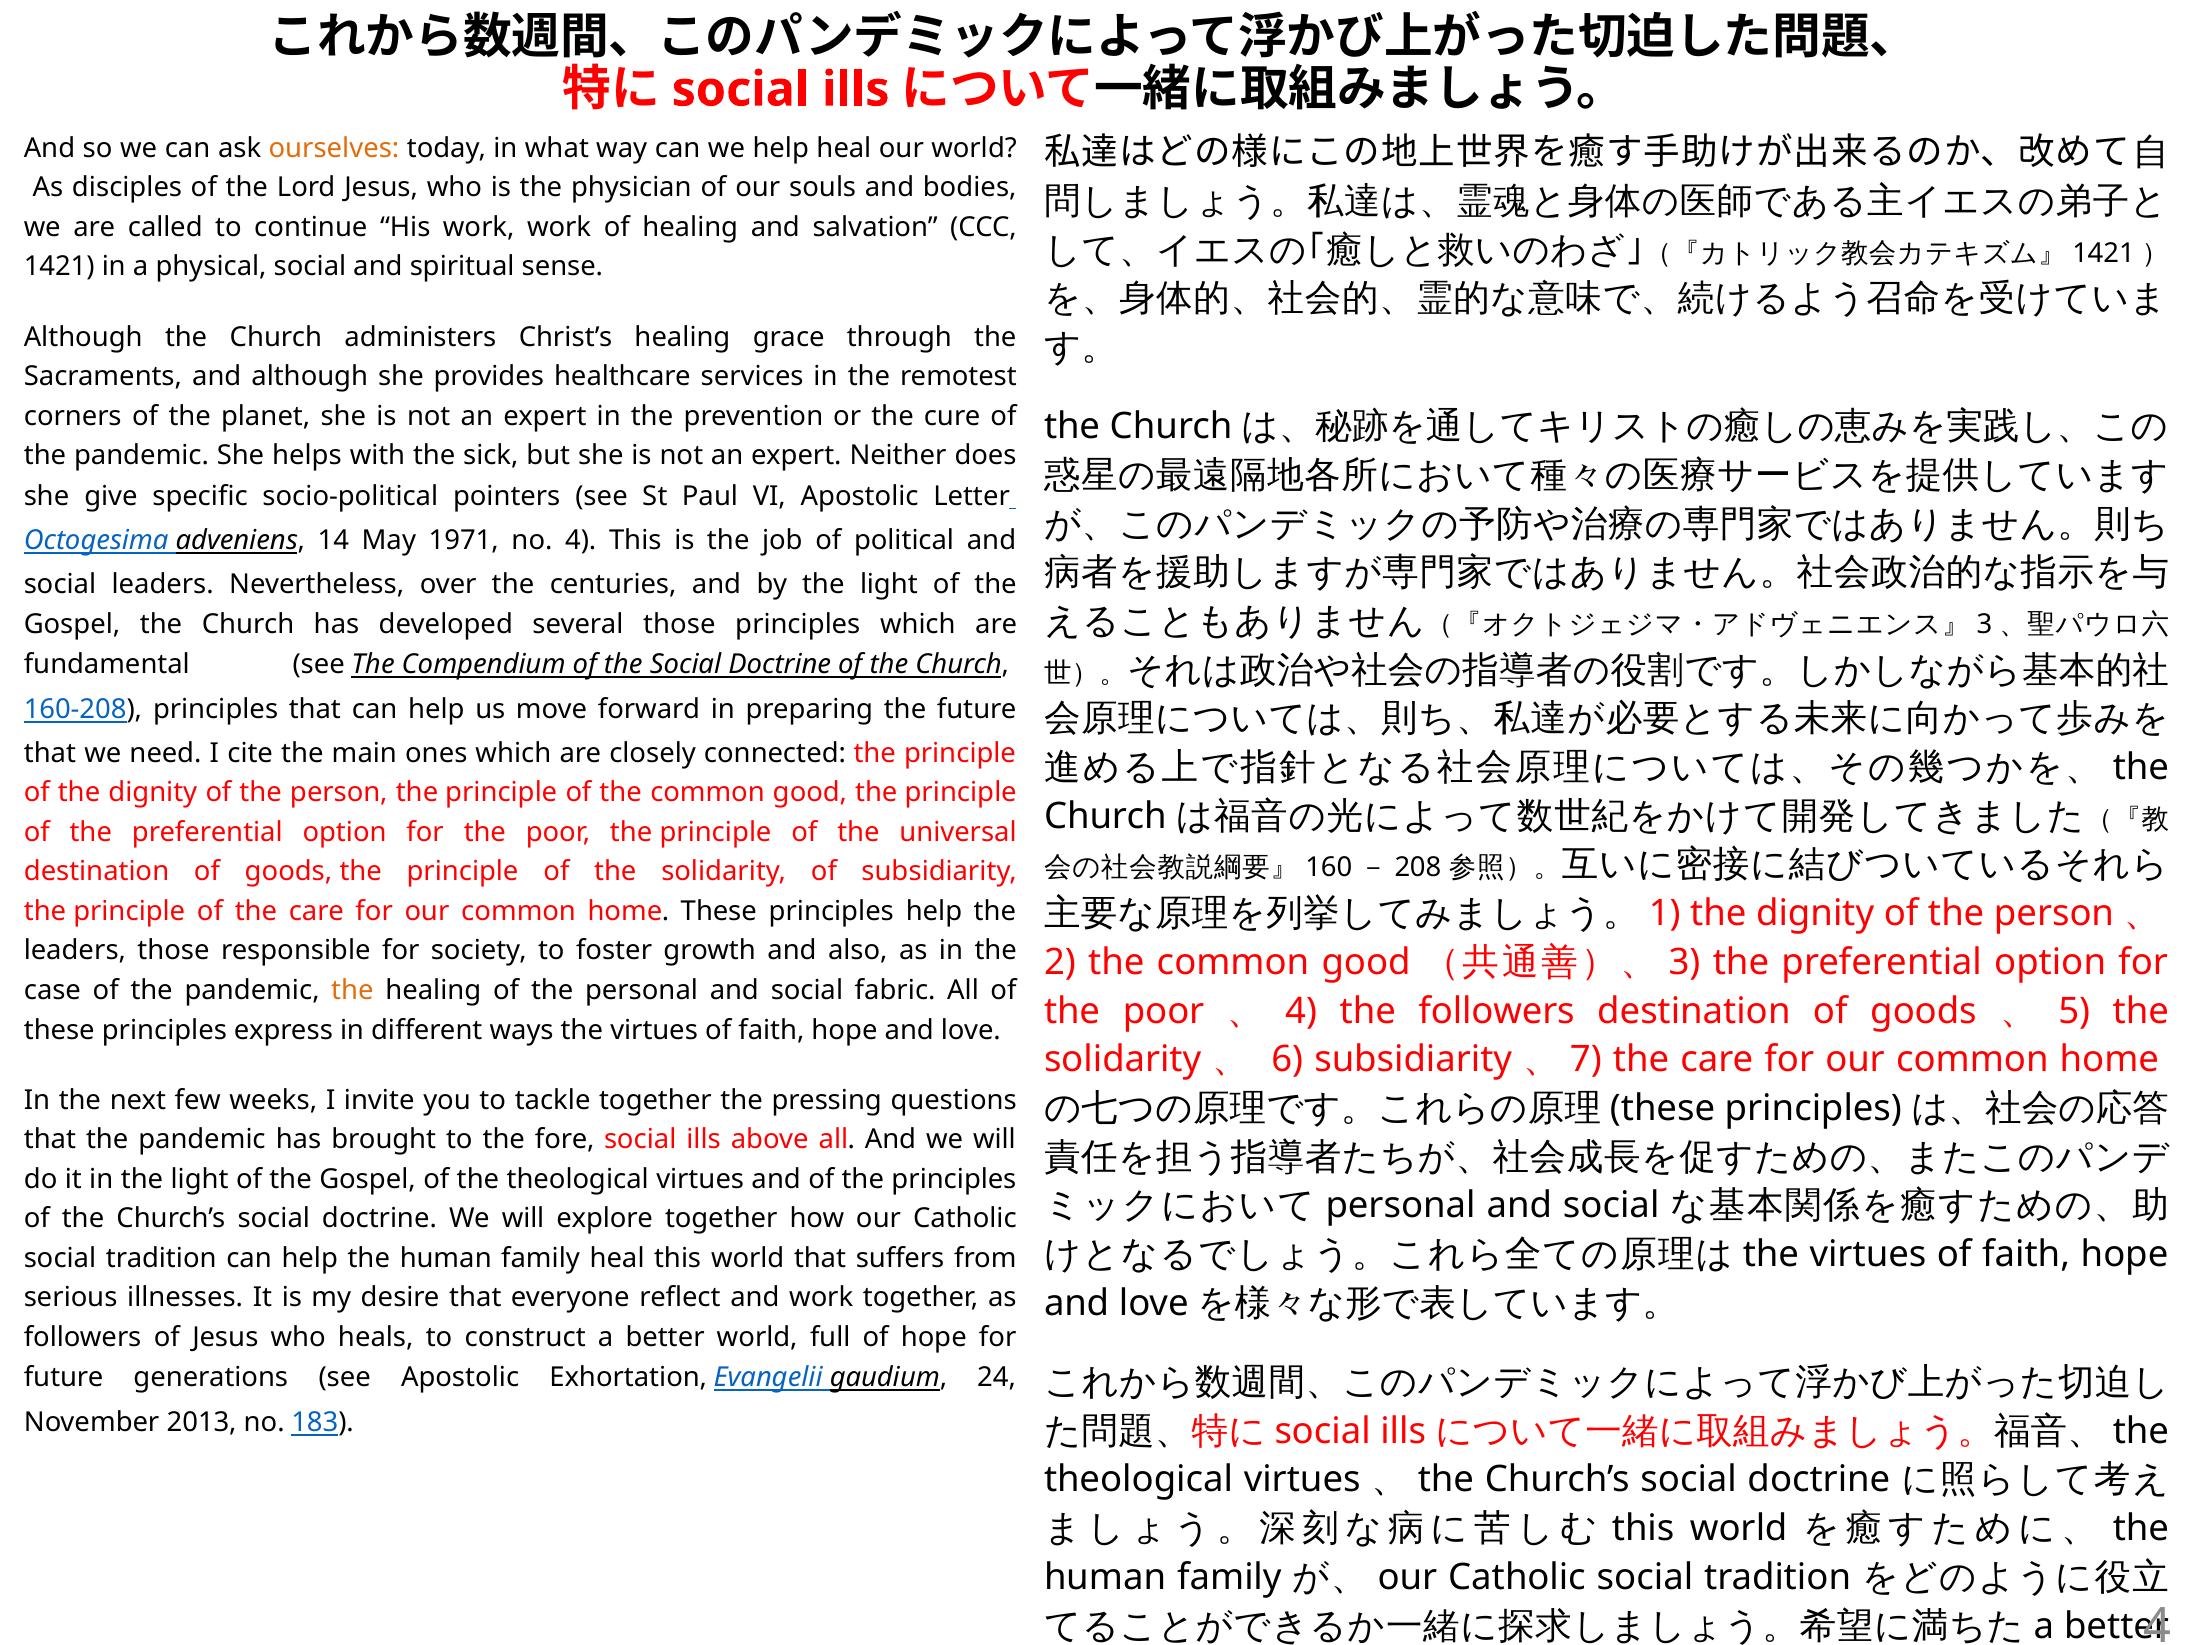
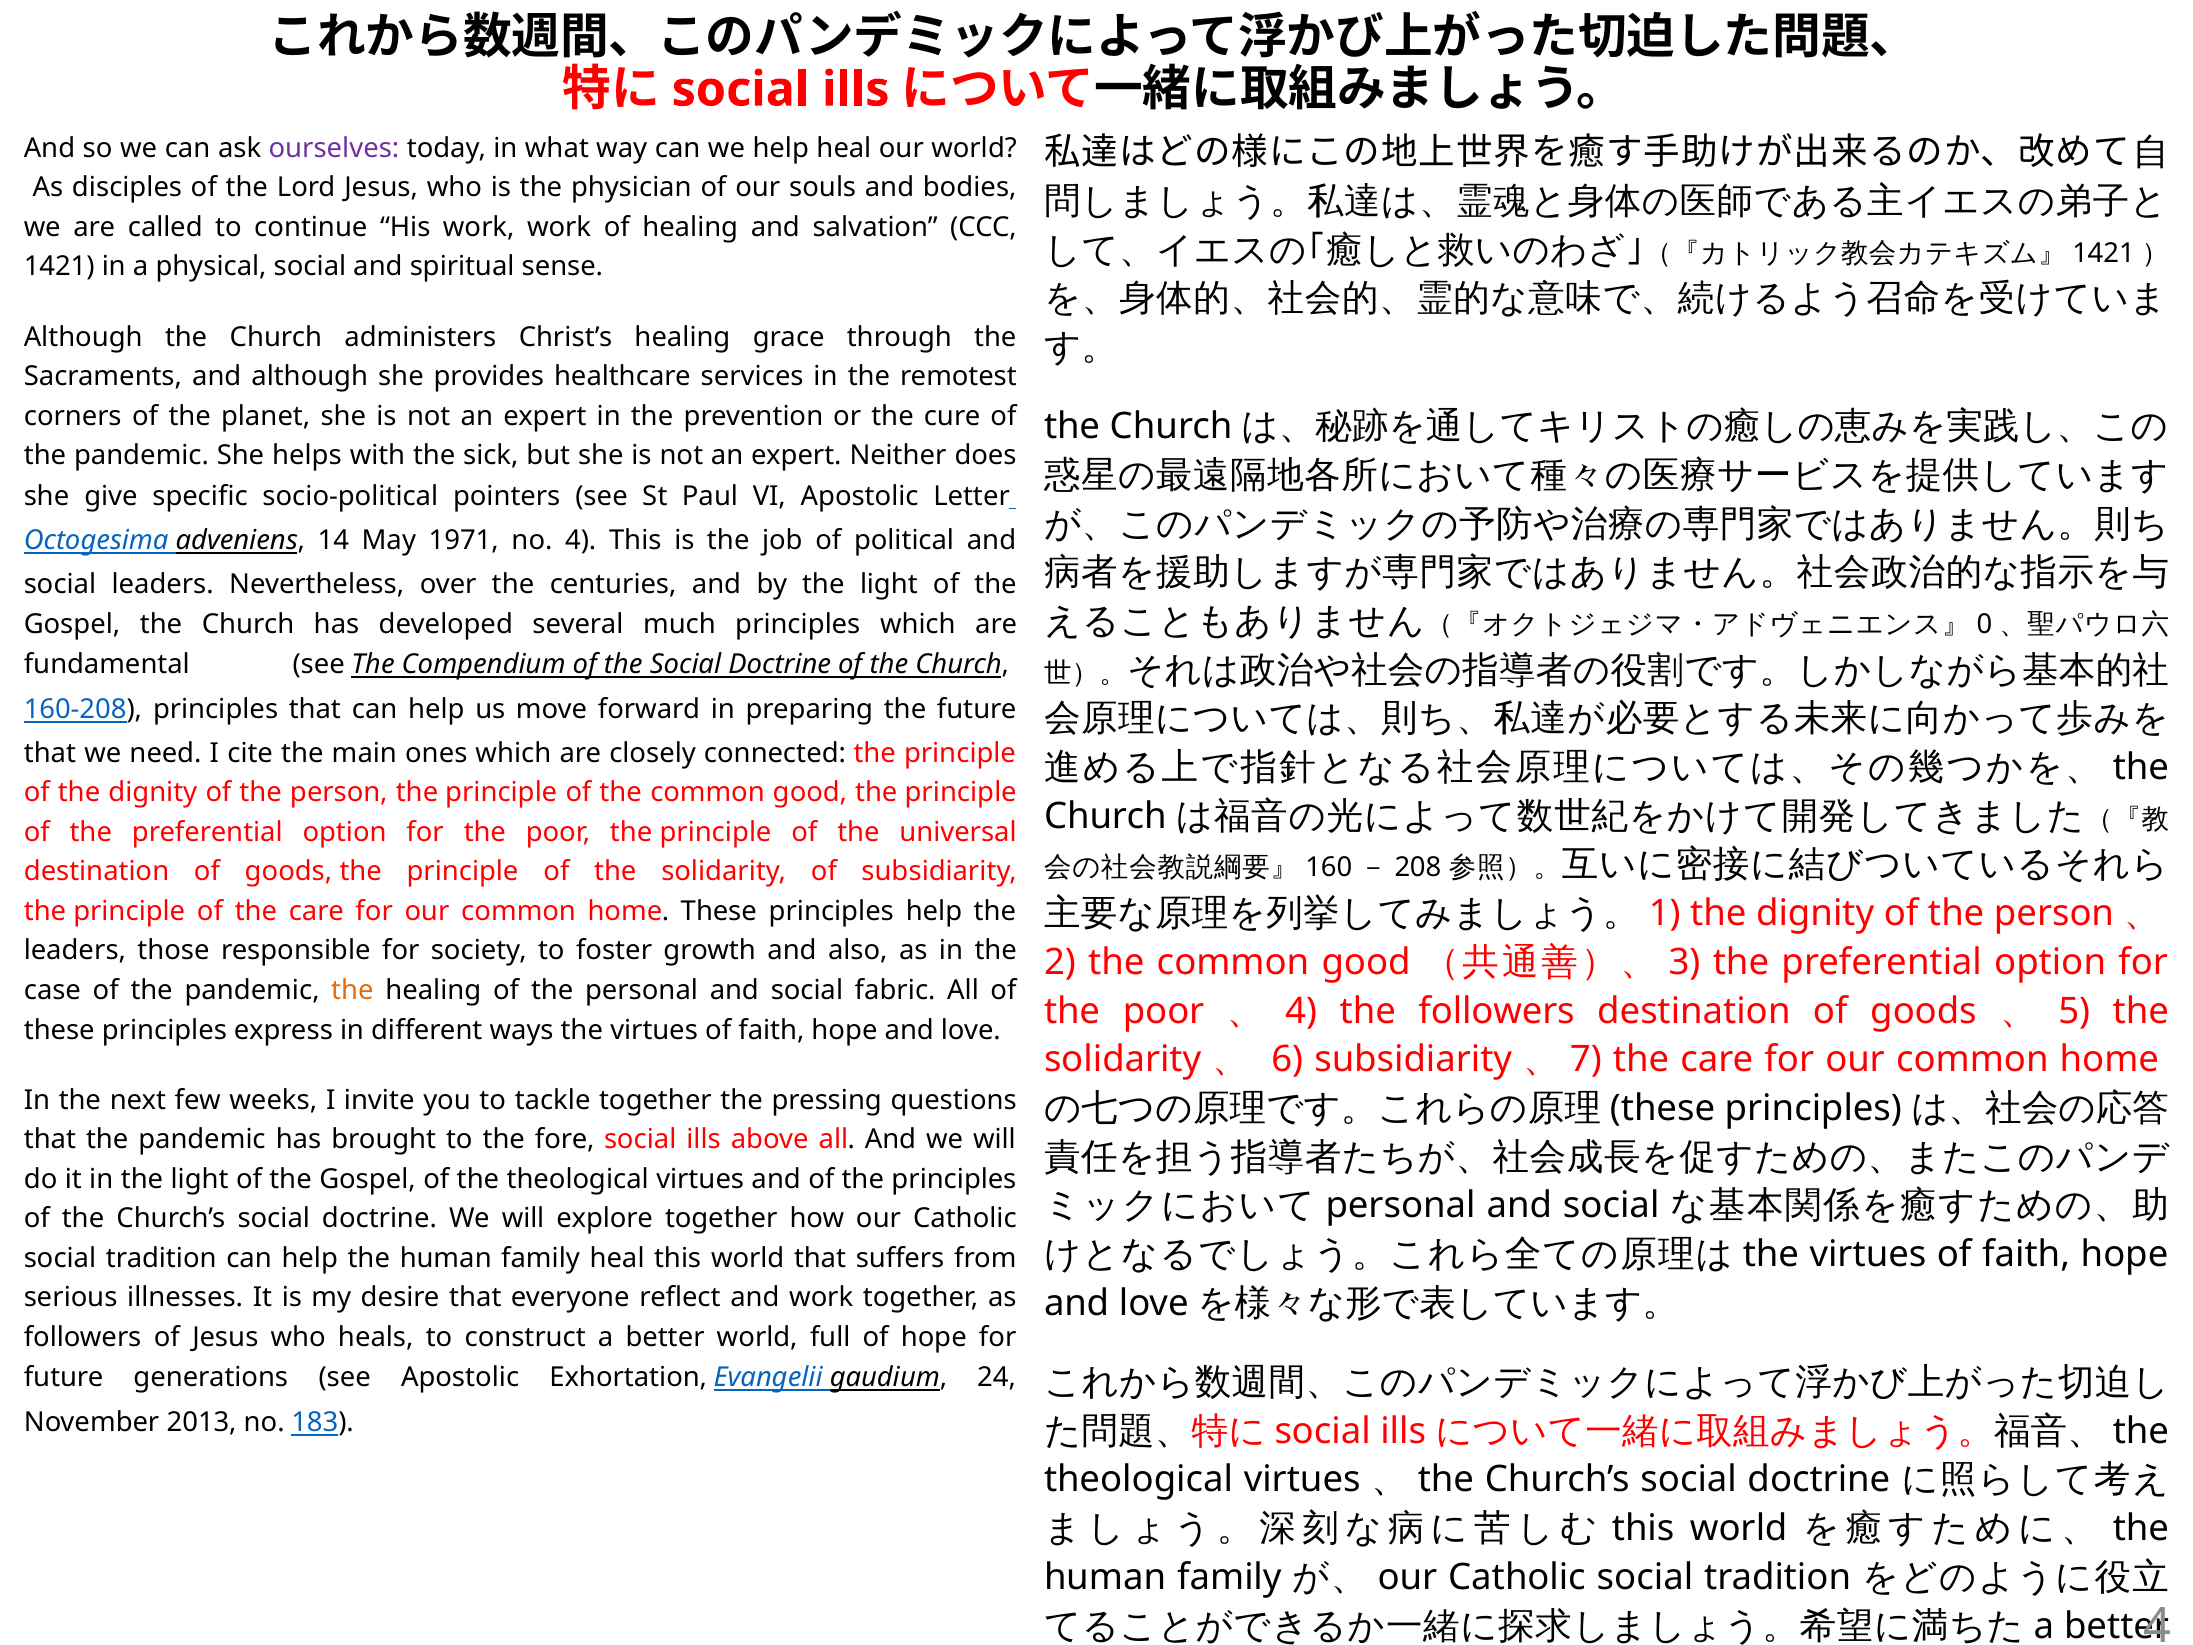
ourselves colour: orange -> purple (334, 148)
3: 3 -> 0 (1985, 624)
several those: those -> much (679, 624)
